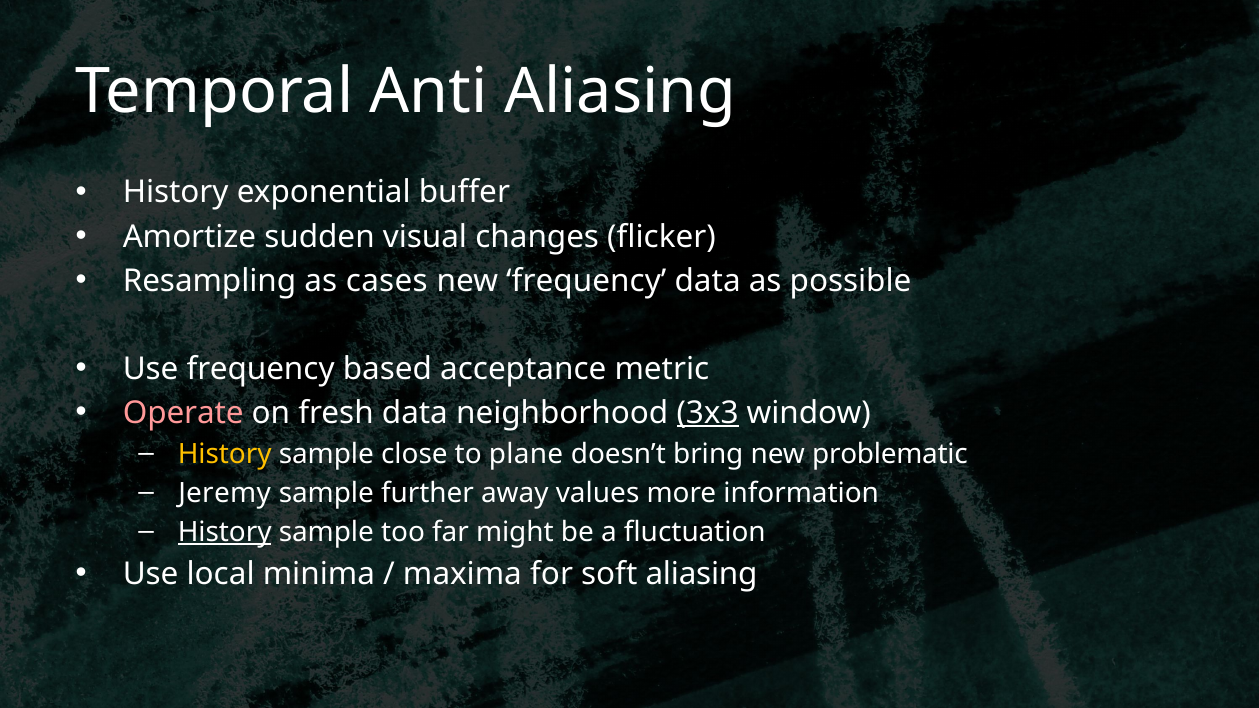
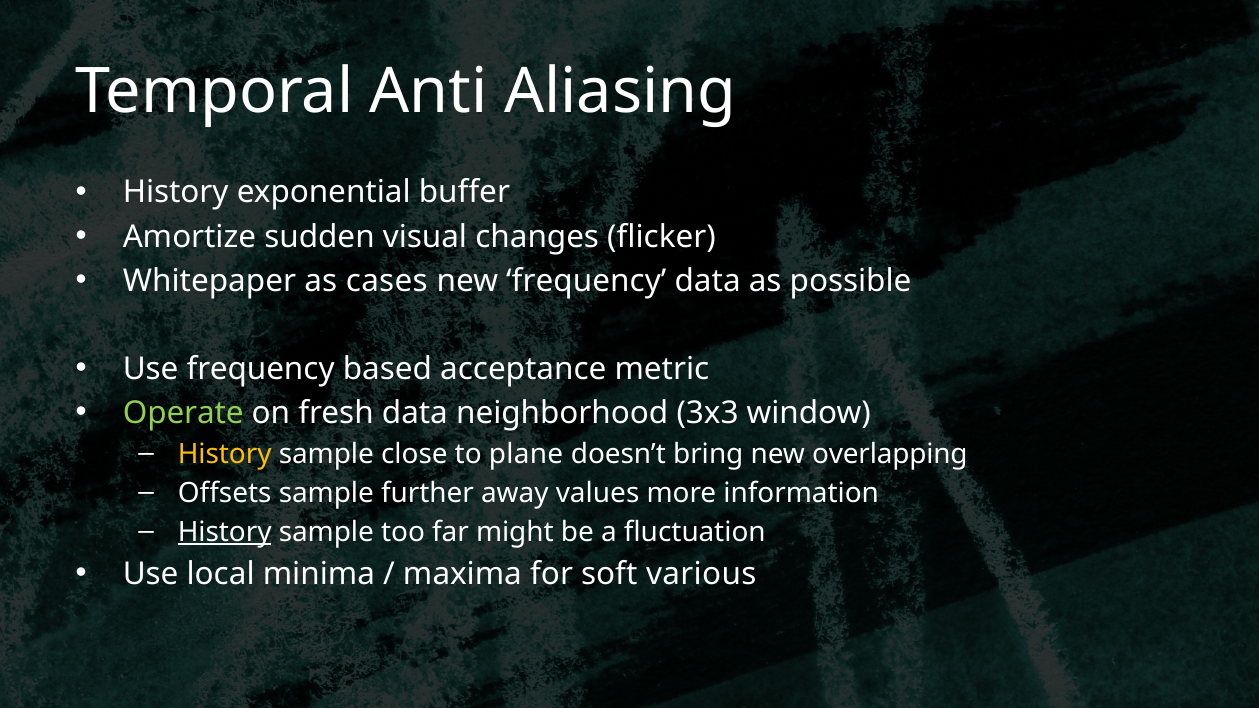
Resampling: Resampling -> Whitepaper (209, 281)
Operate colour: pink -> light green (183, 413)
3x3 underline: present -> none (708, 413)
problematic: problematic -> overlapping (890, 454)
Jeremy: Jeremy -> Offsets (225, 493)
soft aliasing: aliasing -> various (701, 574)
